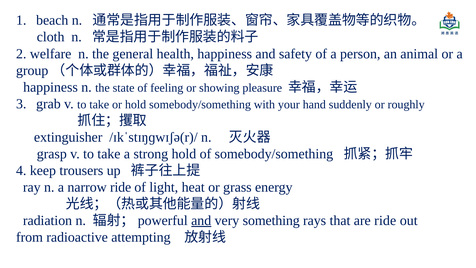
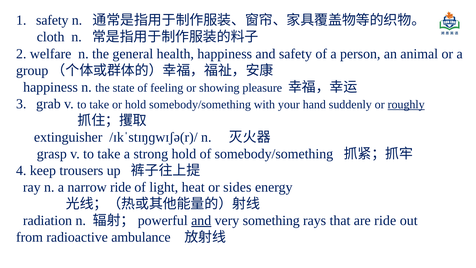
beach: beach -> safety (52, 20)
roughly underline: none -> present (406, 104)
grass: grass -> sides (237, 187)
attempting: attempting -> ambulance (141, 237)
